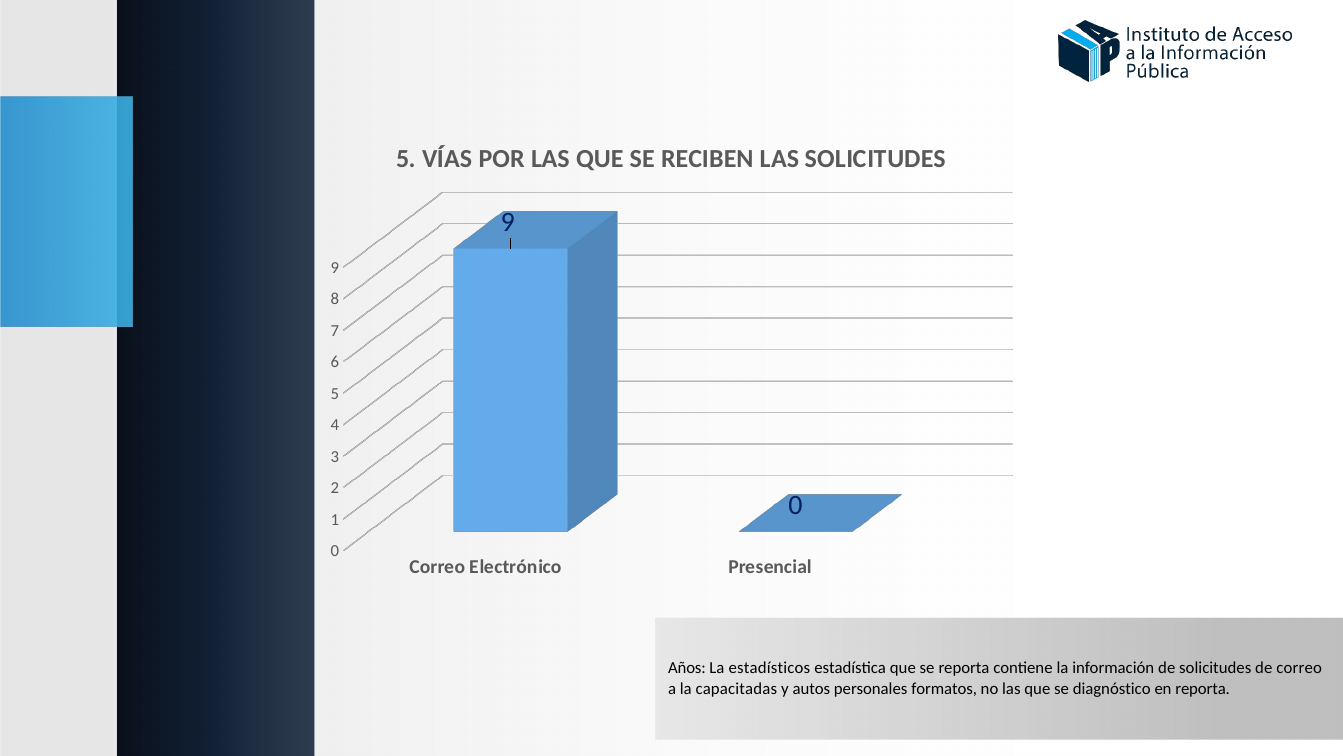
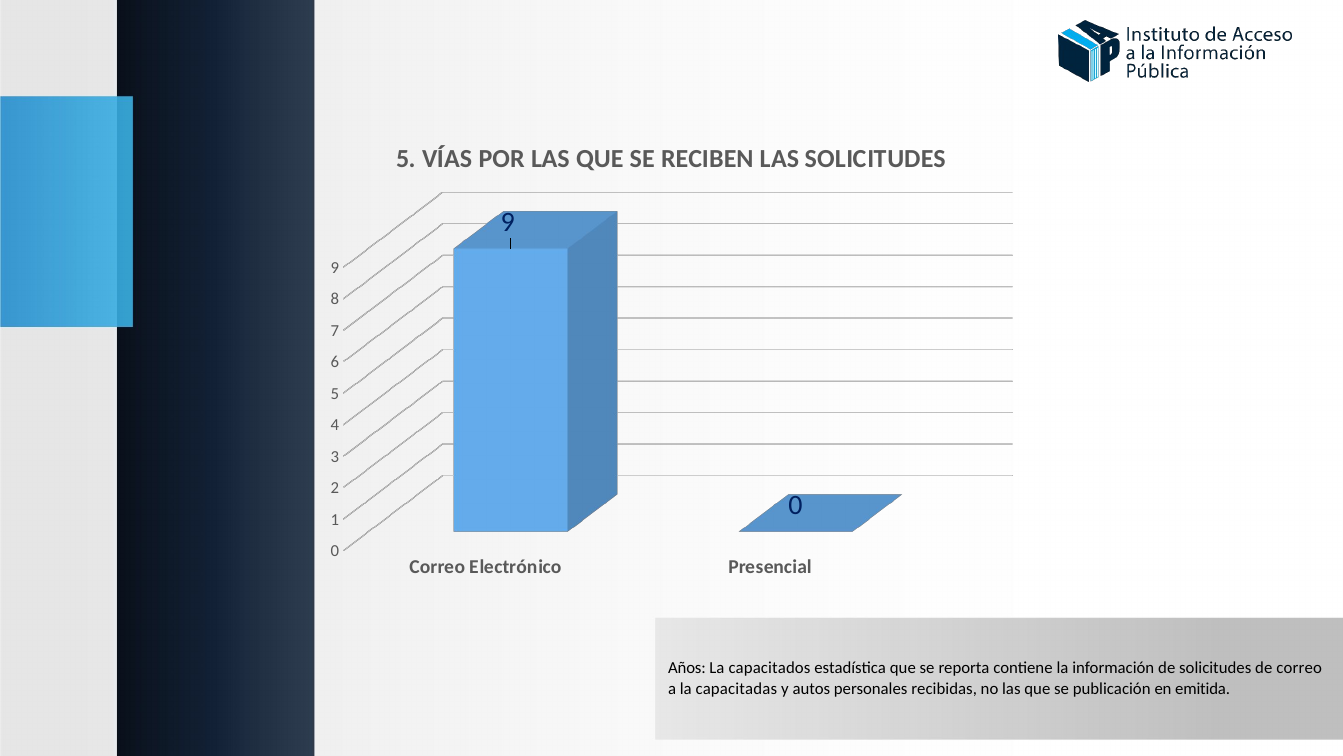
estadísticos: estadísticos -> capacitados (770, 668)
formatos: formatos -> recibidas (944, 688)
diagnóstico: diagnóstico -> publicación (1112, 688)
en reporta: reporta -> emitida (1203, 688)
